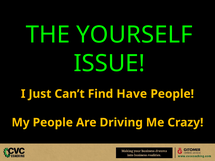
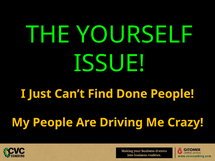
Have: Have -> Done (132, 94)
